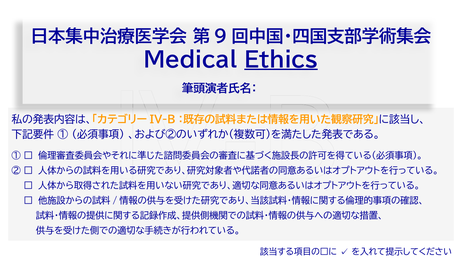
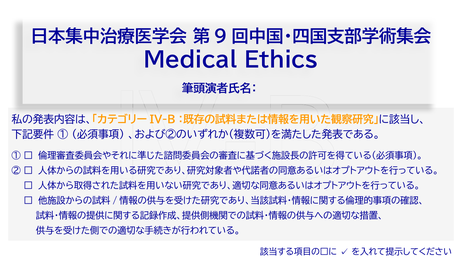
Ethics underline: present -> none (281, 60)
